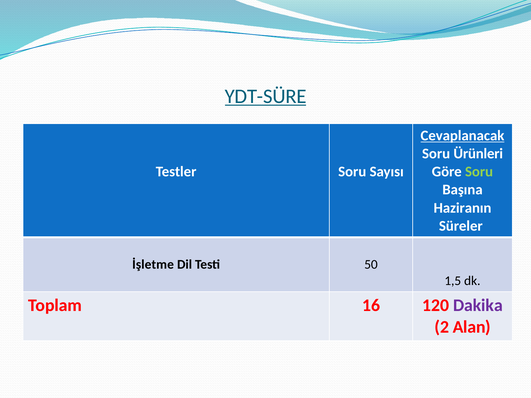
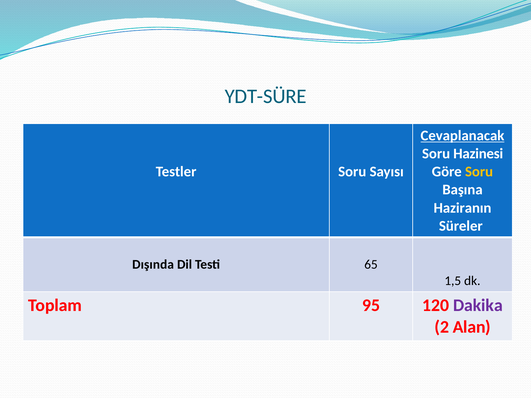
YDT-SÜRE underline: present -> none (266, 96)
Ürünleri: Ürünleri -> Hazinesi (478, 154)
Soru colour: light green -> yellow (479, 172)
İşletme: İşletme -> Dışında (153, 265)
50: 50 -> 65 (371, 265)
16: 16 -> 95 (371, 306)
